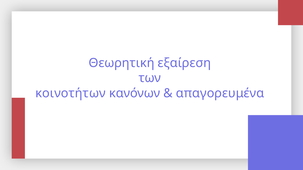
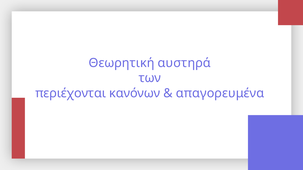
εξαίρεση: εξαίρεση -> αυστηρά (184, 63)
κοινοτήτων: κοινοτήτων -> περιέχονται (71, 93)
